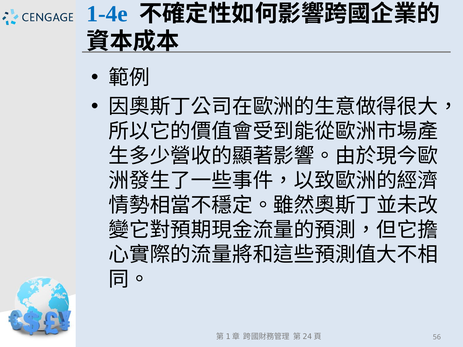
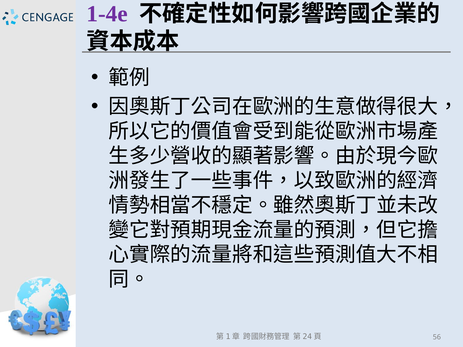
1-4e colour: blue -> purple (107, 14)
